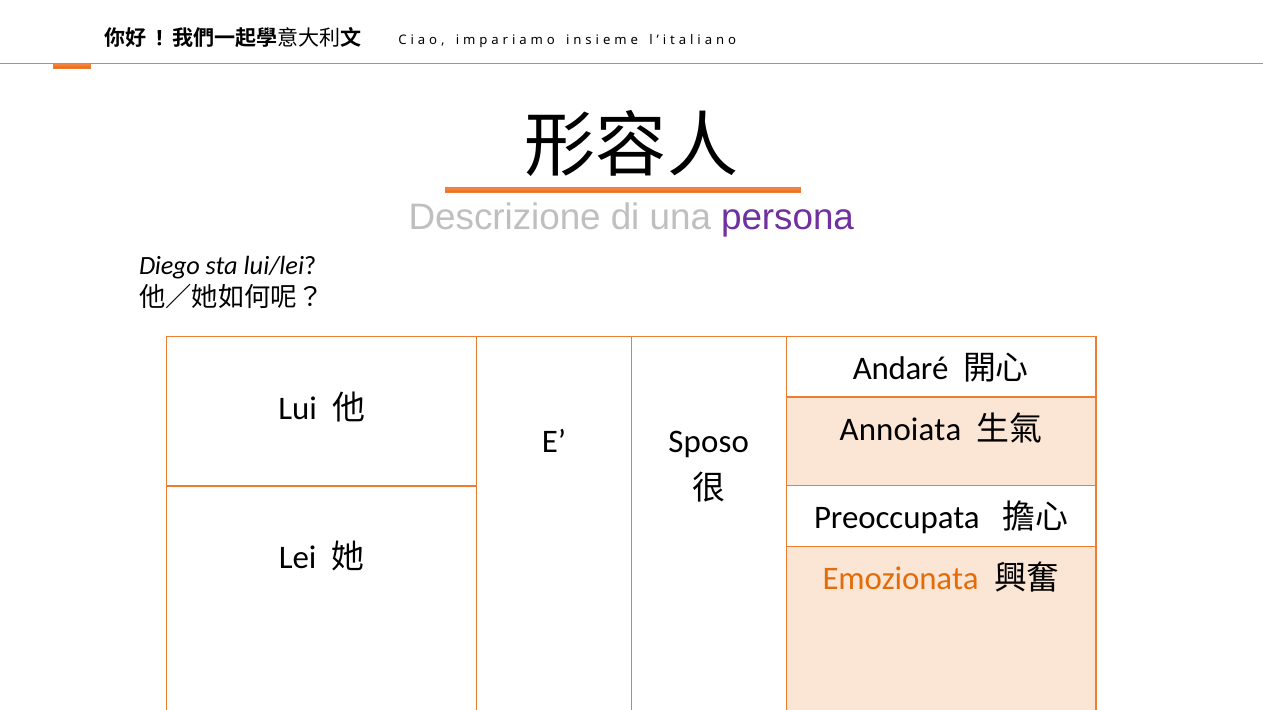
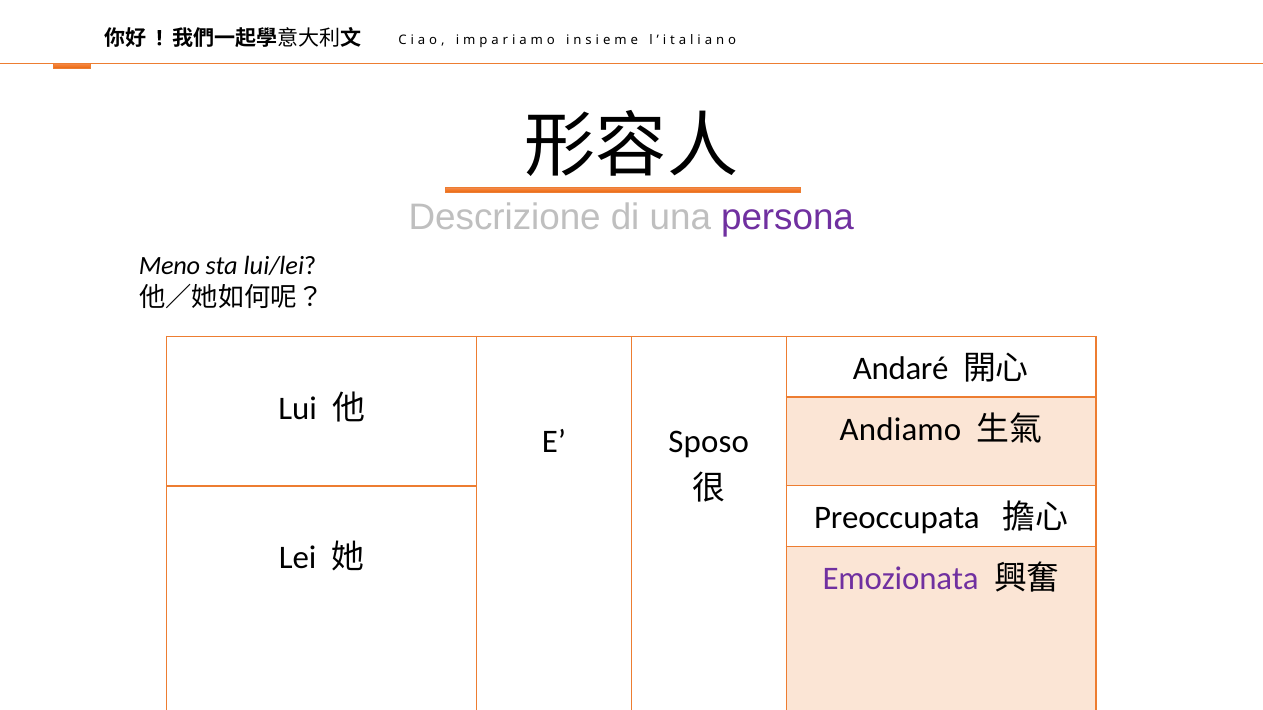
Diego: Diego -> Meno (170, 266)
Annoiata: Annoiata -> Andiamo (900, 430)
Emozionata colour: orange -> purple (901, 579)
